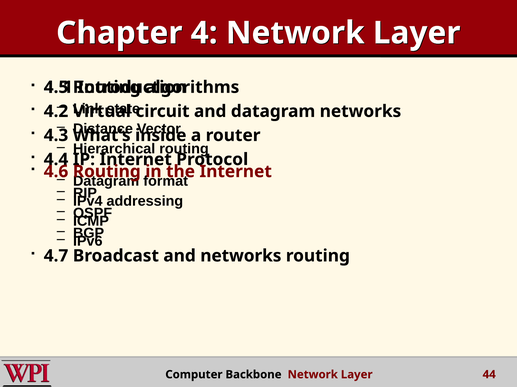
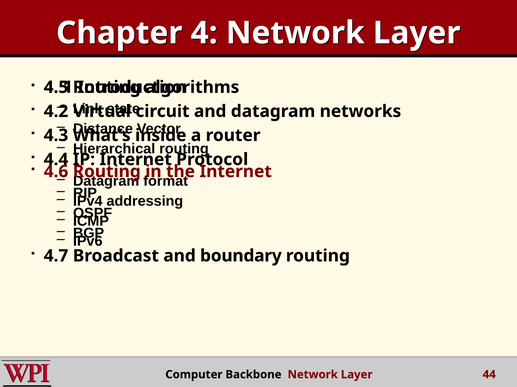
and networks: networks -> boundary (241, 256)
